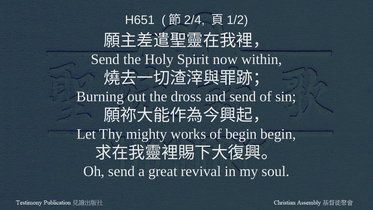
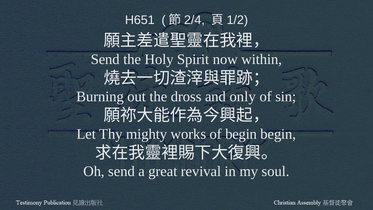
and send: send -> only (243, 97)
